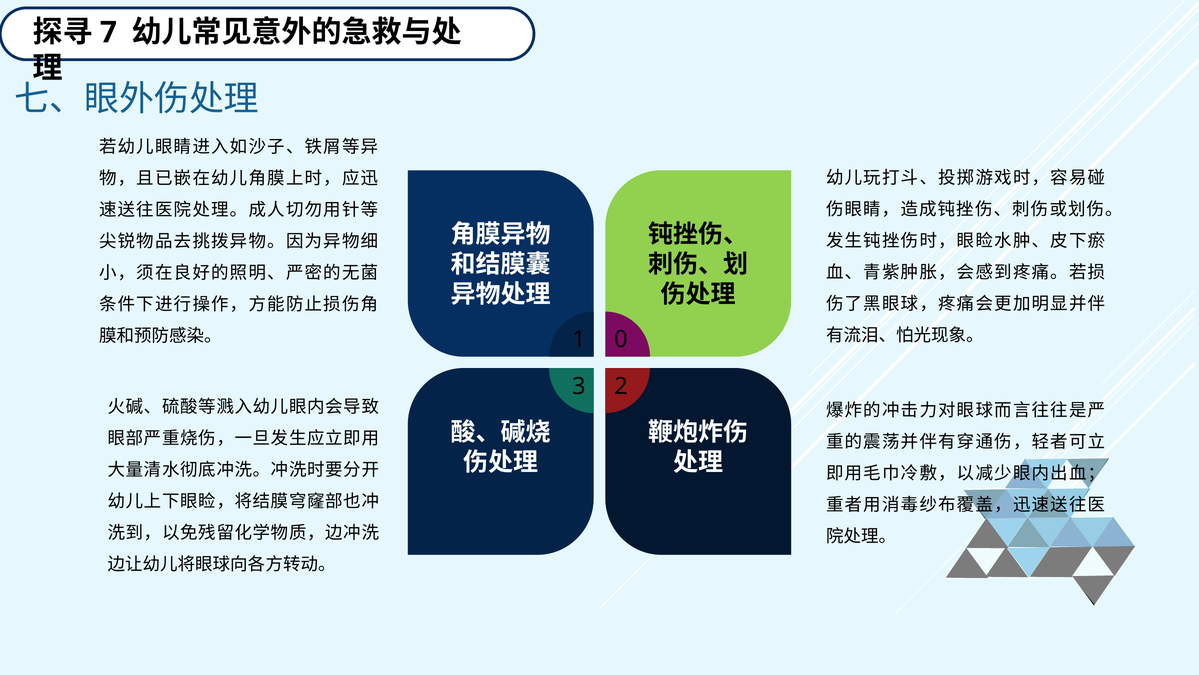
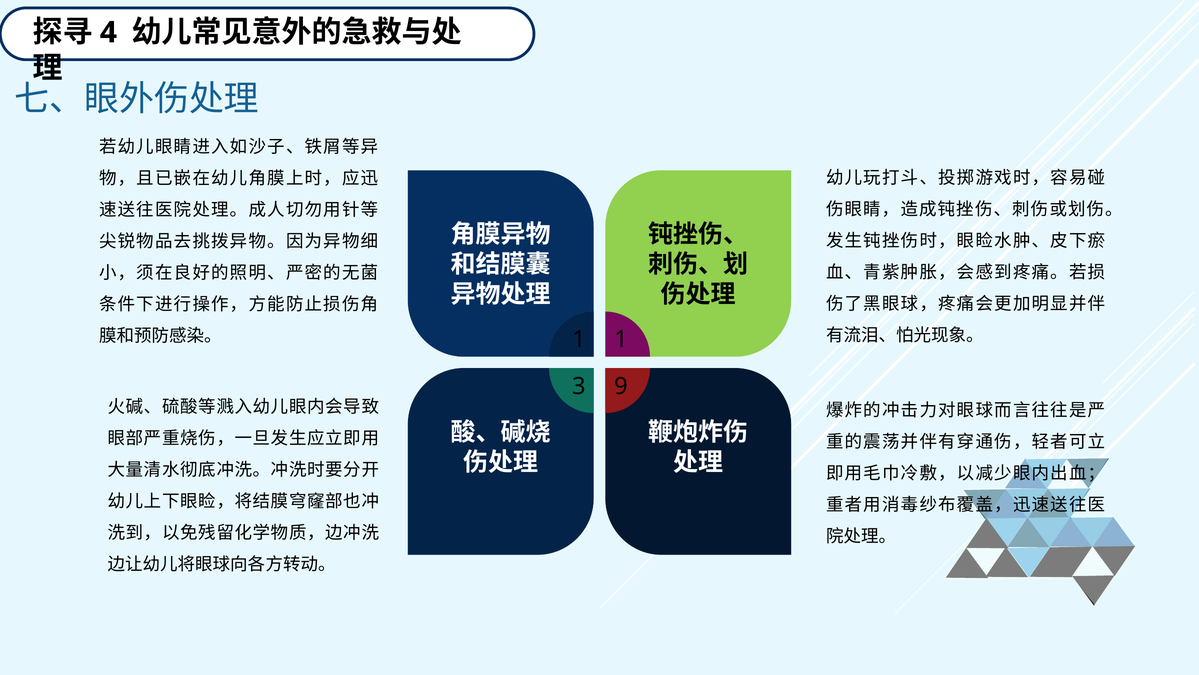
7: 7 -> 4 (108, 32)
1 0: 0 -> 1 (621, 339)
2: 2 -> 9 (621, 386)
